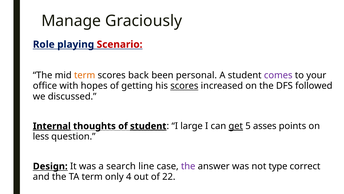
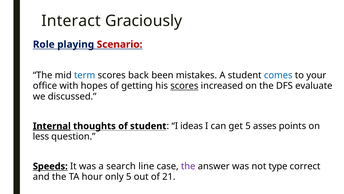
Manage: Manage -> Interact (71, 21)
term colour: orange -> blue (85, 75)
personal: personal -> mistakes (196, 75)
comes colour: purple -> blue (278, 75)
followed: followed -> evaluate (314, 86)
student underline: present -> none (148, 126)
large: large -> ideas (192, 126)
get underline: present -> none (236, 126)
Design: Design -> Speeds (50, 166)
TA term: term -> hour (92, 176)
only 4: 4 -> 5 (129, 176)
22: 22 -> 21 (169, 176)
